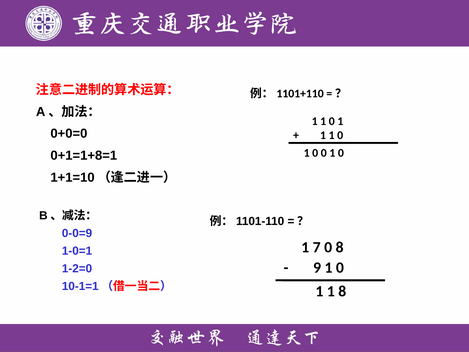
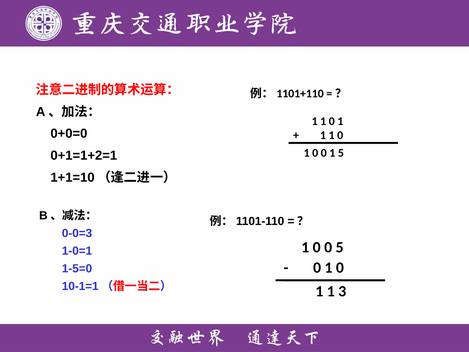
0 0 1 0: 0 -> 5 (341, 153)
0+1=1+8=1: 0+1=1+8=1 -> 0+1=1+2=1 (84, 155)
0-0=9: 0-0=9 -> 0-0=3 (77, 233)
7: 7 -> 0 (317, 247)
0 8: 8 -> 5 (340, 247)
9: 9 -> 0 (317, 268)
1-2=0: 1-2=0 -> 1-5=0 (77, 268)
1 8: 8 -> 3 (342, 291)
